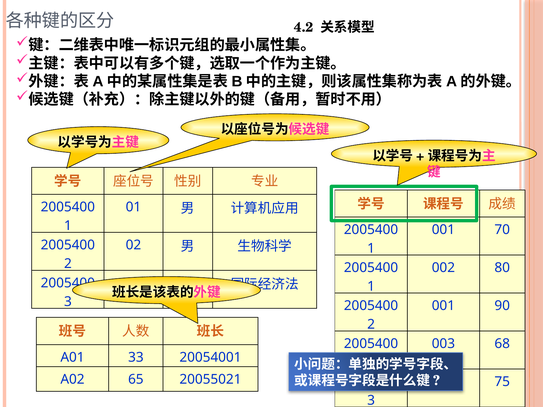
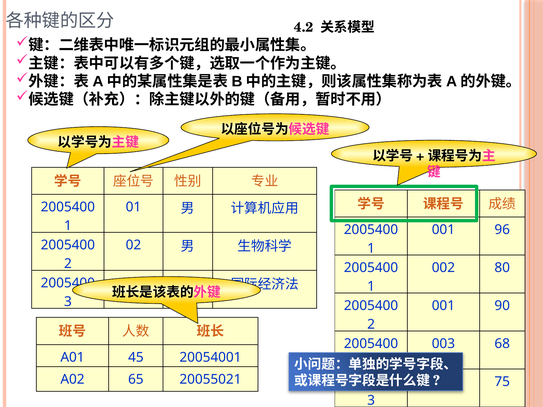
70: 70 -> 96 (502, 230)
33: 33 -> 45 (136, 358)
